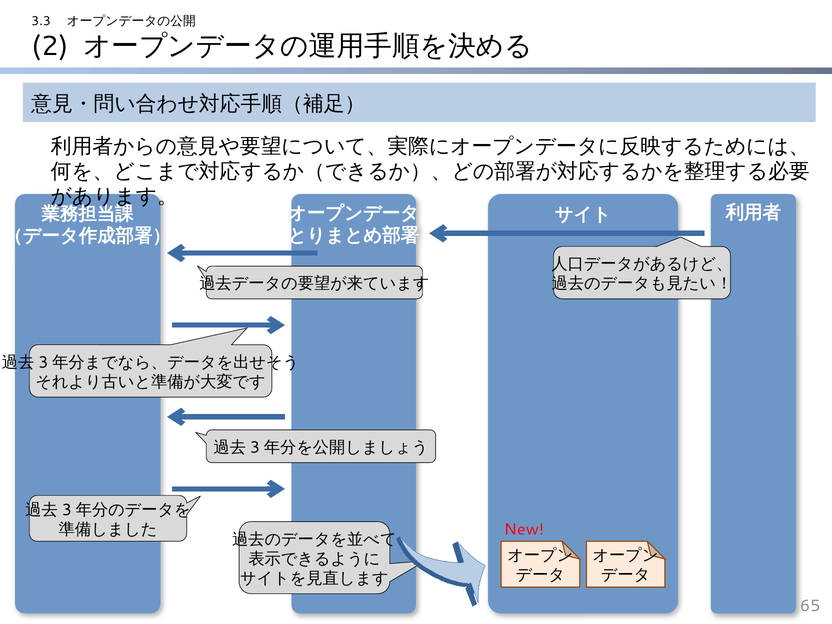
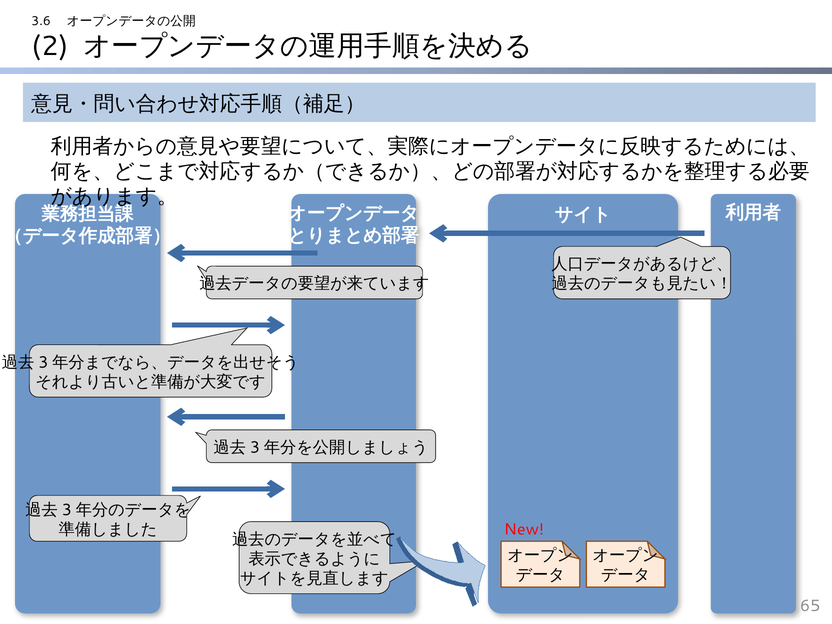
3.3: 3.3 -> 3.6 (41, 21)
